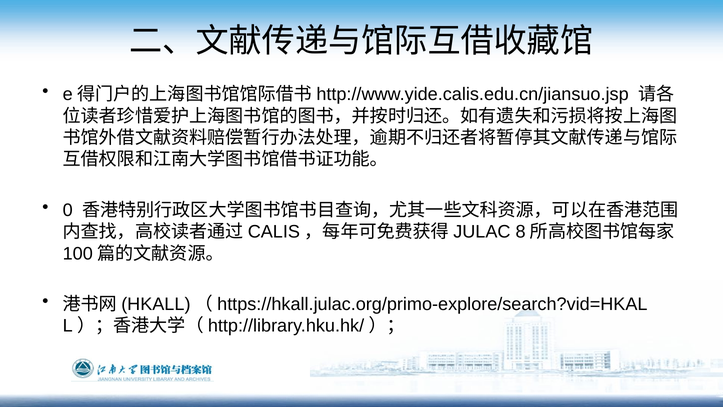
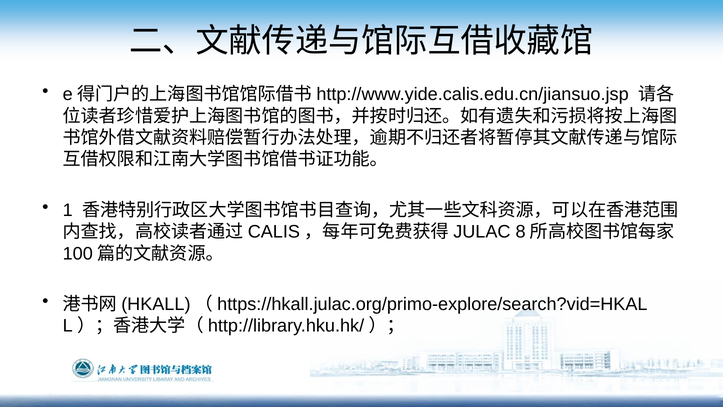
0: 0 -> 1 (68, 210)
